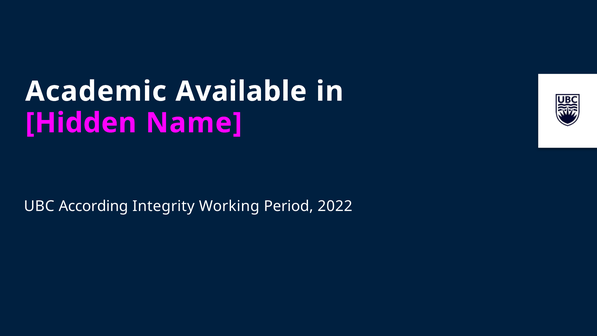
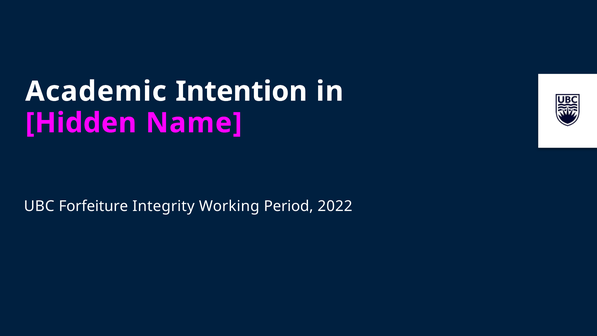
Available: Available -> Intention (241, 91)
According: According -> Forfeiture (93, 206)
